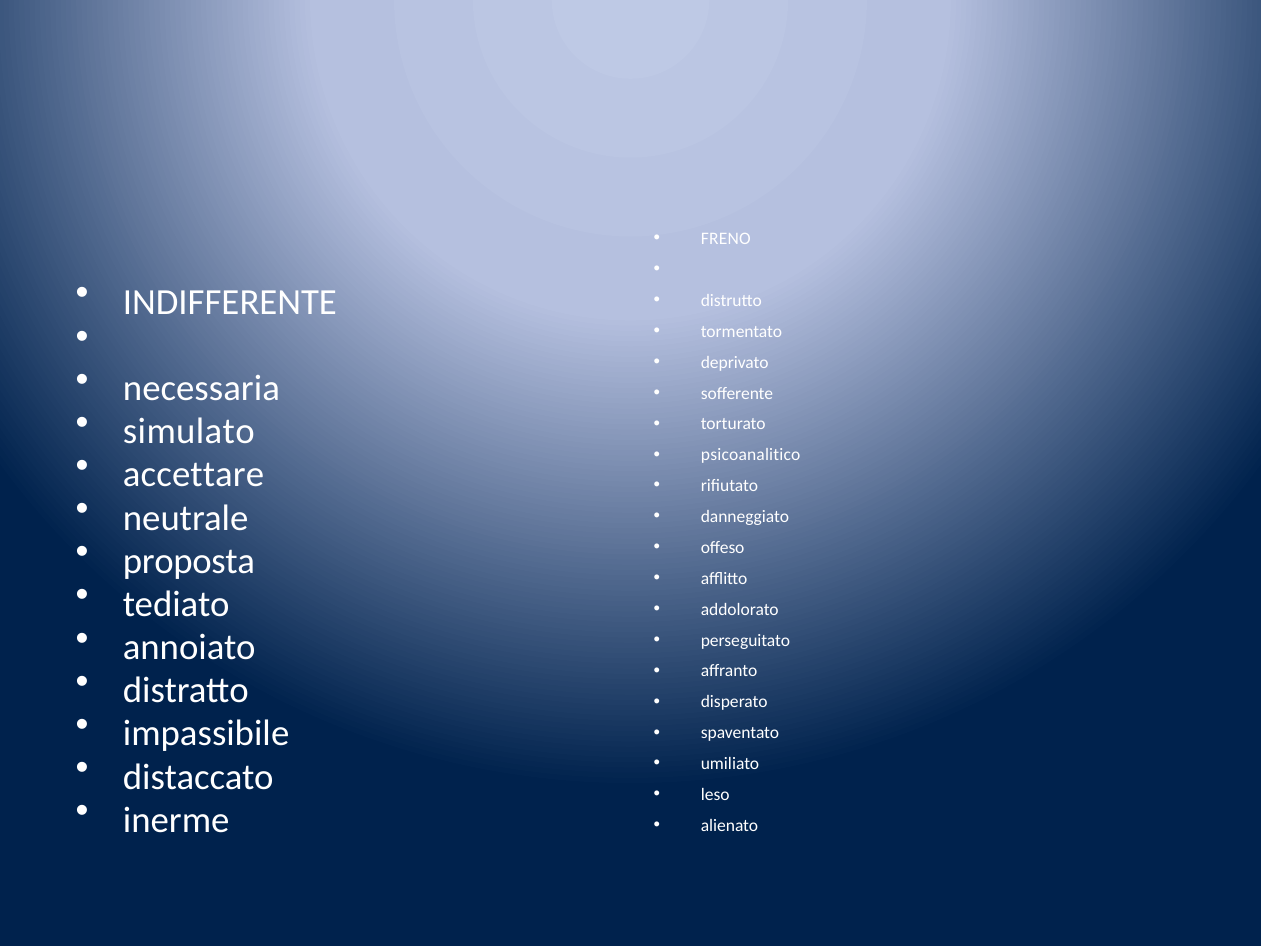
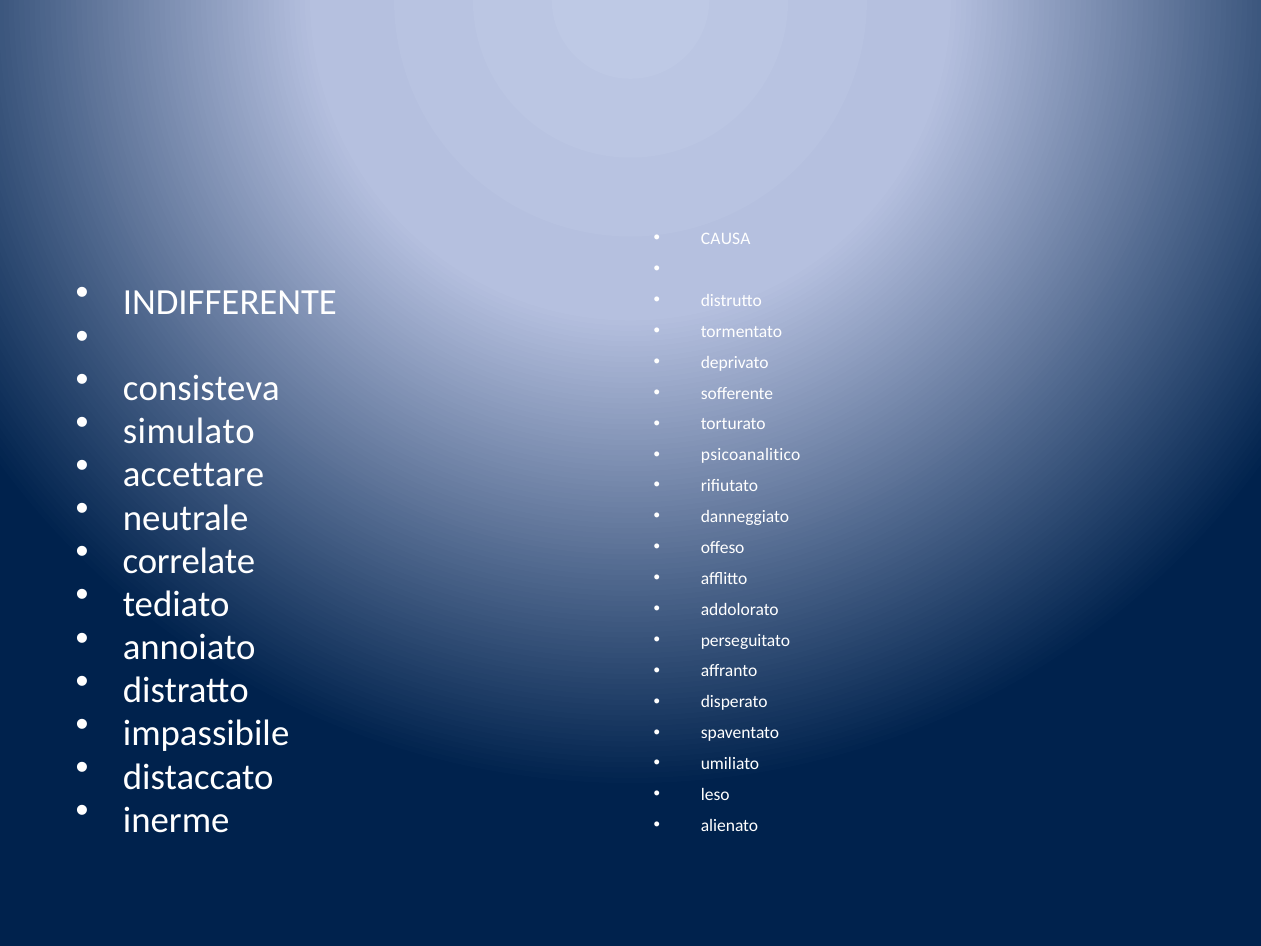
FRENO: FRENO -> CAUSA (726, 239)
necessaria: necessaria -> consisteva (201, 388)
proposta: proposta -> correlate (189, 561)
